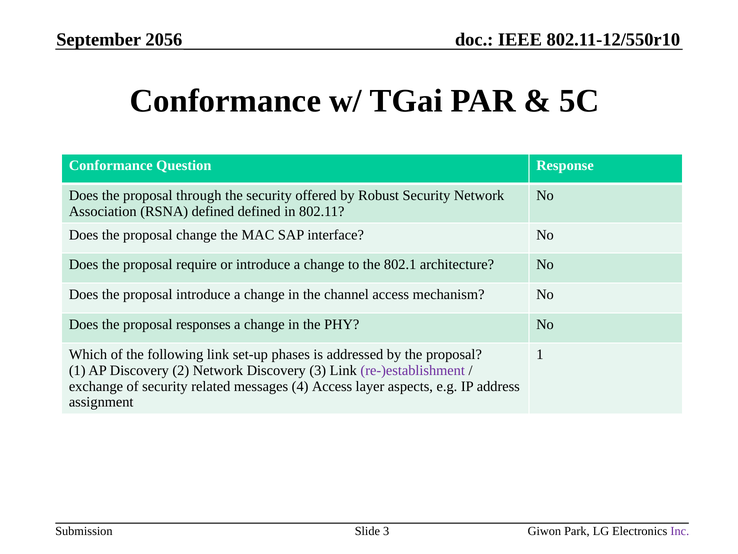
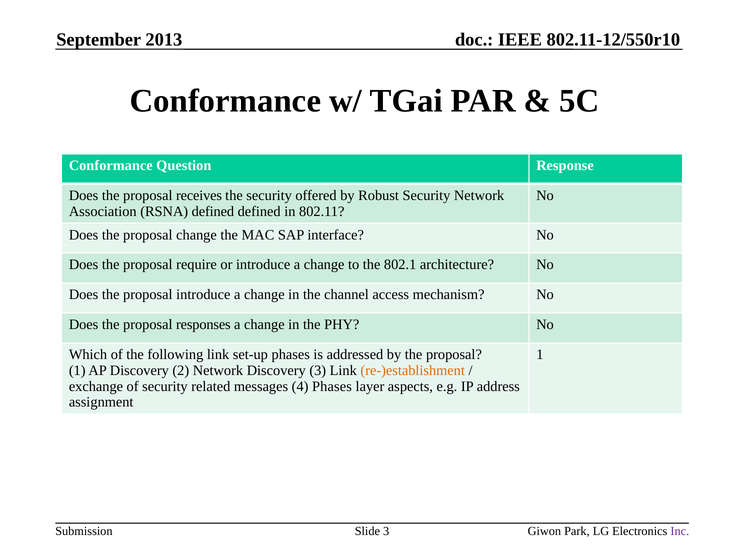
2056: 2056 -> 2013 (164, 39)
through: through -> receives (199, 195)
re-)establishment colour: purple -> orange (413, 370)
4 Access: Access -> Phases (332, 386)
